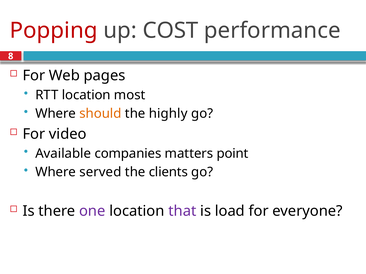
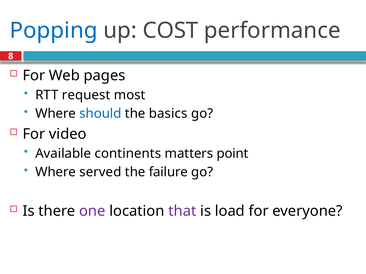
Popping colour: red -> blue (54, 31)
RTT location: location -> request (86, 95)
should colour: orange -> blue (100, 114)
highly: highly -> basics (168, 114)
companies: companies -> continents (128, 154)
clients: clients -> failure (168, 172)
